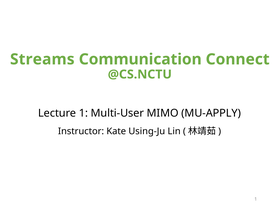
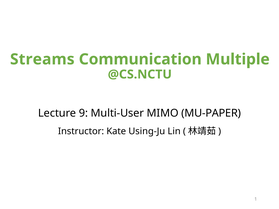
Connect: Connect -> Multiple (238, 59)
Lecture 1: 1 -> 9 (83, 113)
MU-APPLY: MU-APPLY -> MU-PAPER (211, 113)
